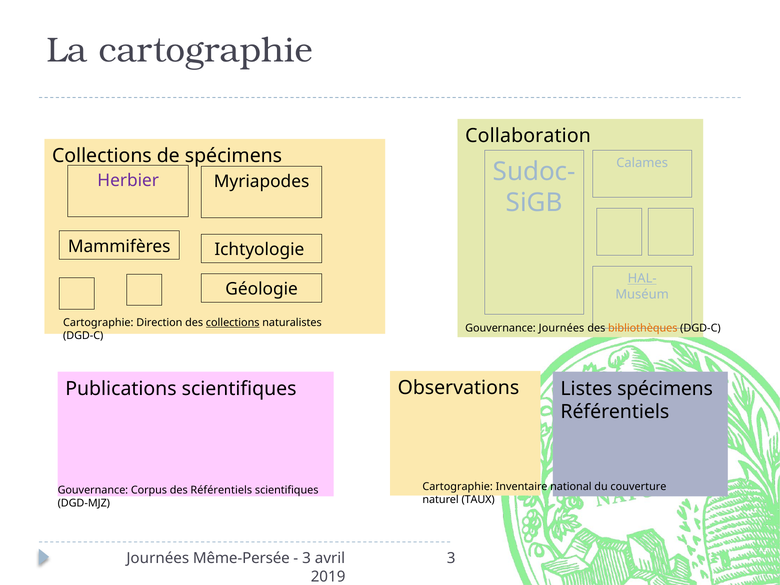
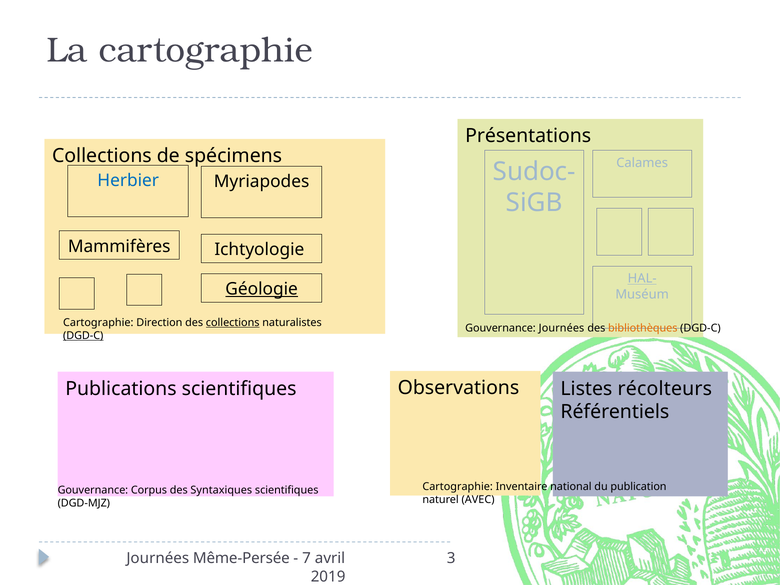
Collaboration: Collaboration -> Présentations (528, 136)
Herbier colour: purple -> blue (128, 181)
Géologie underline: none -> present (262, 289)
DGD-C underline: none -> present (83, 336)
Listes spécimens: spécimens -> récolteurs (665, 389)
couverture: couverture -> publication (639, 487)
des Référentiels: Référentiels -> Syntaxiques (221, 490)
TAUX: TAUX -> AVEC (478, 500)
3: 3 -> 7 (307, 558)
